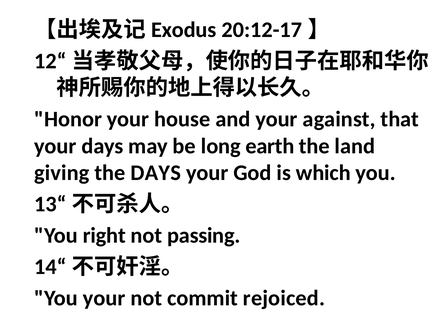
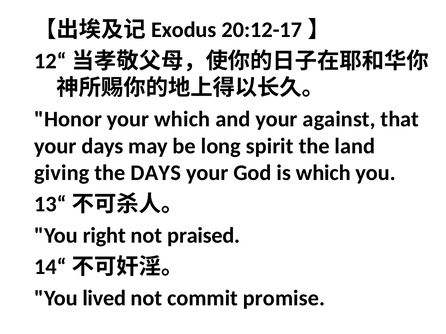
your house: house -> which (182, 119)
earth: earth -> spirit (270, 146)
passing: passing -> praised (204, 236)
You your: your -> lived (104, 299)
rejoiced: rejoiced -> promise (284, 299)
